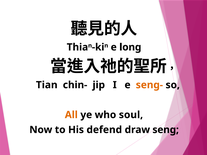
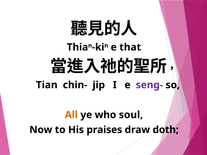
long: long -> that (130, 47)
seng- colour: orange -> purple (149, 85)
defend: defend -> praises (104, 130)
seng: seng -> doth (166, 130)
